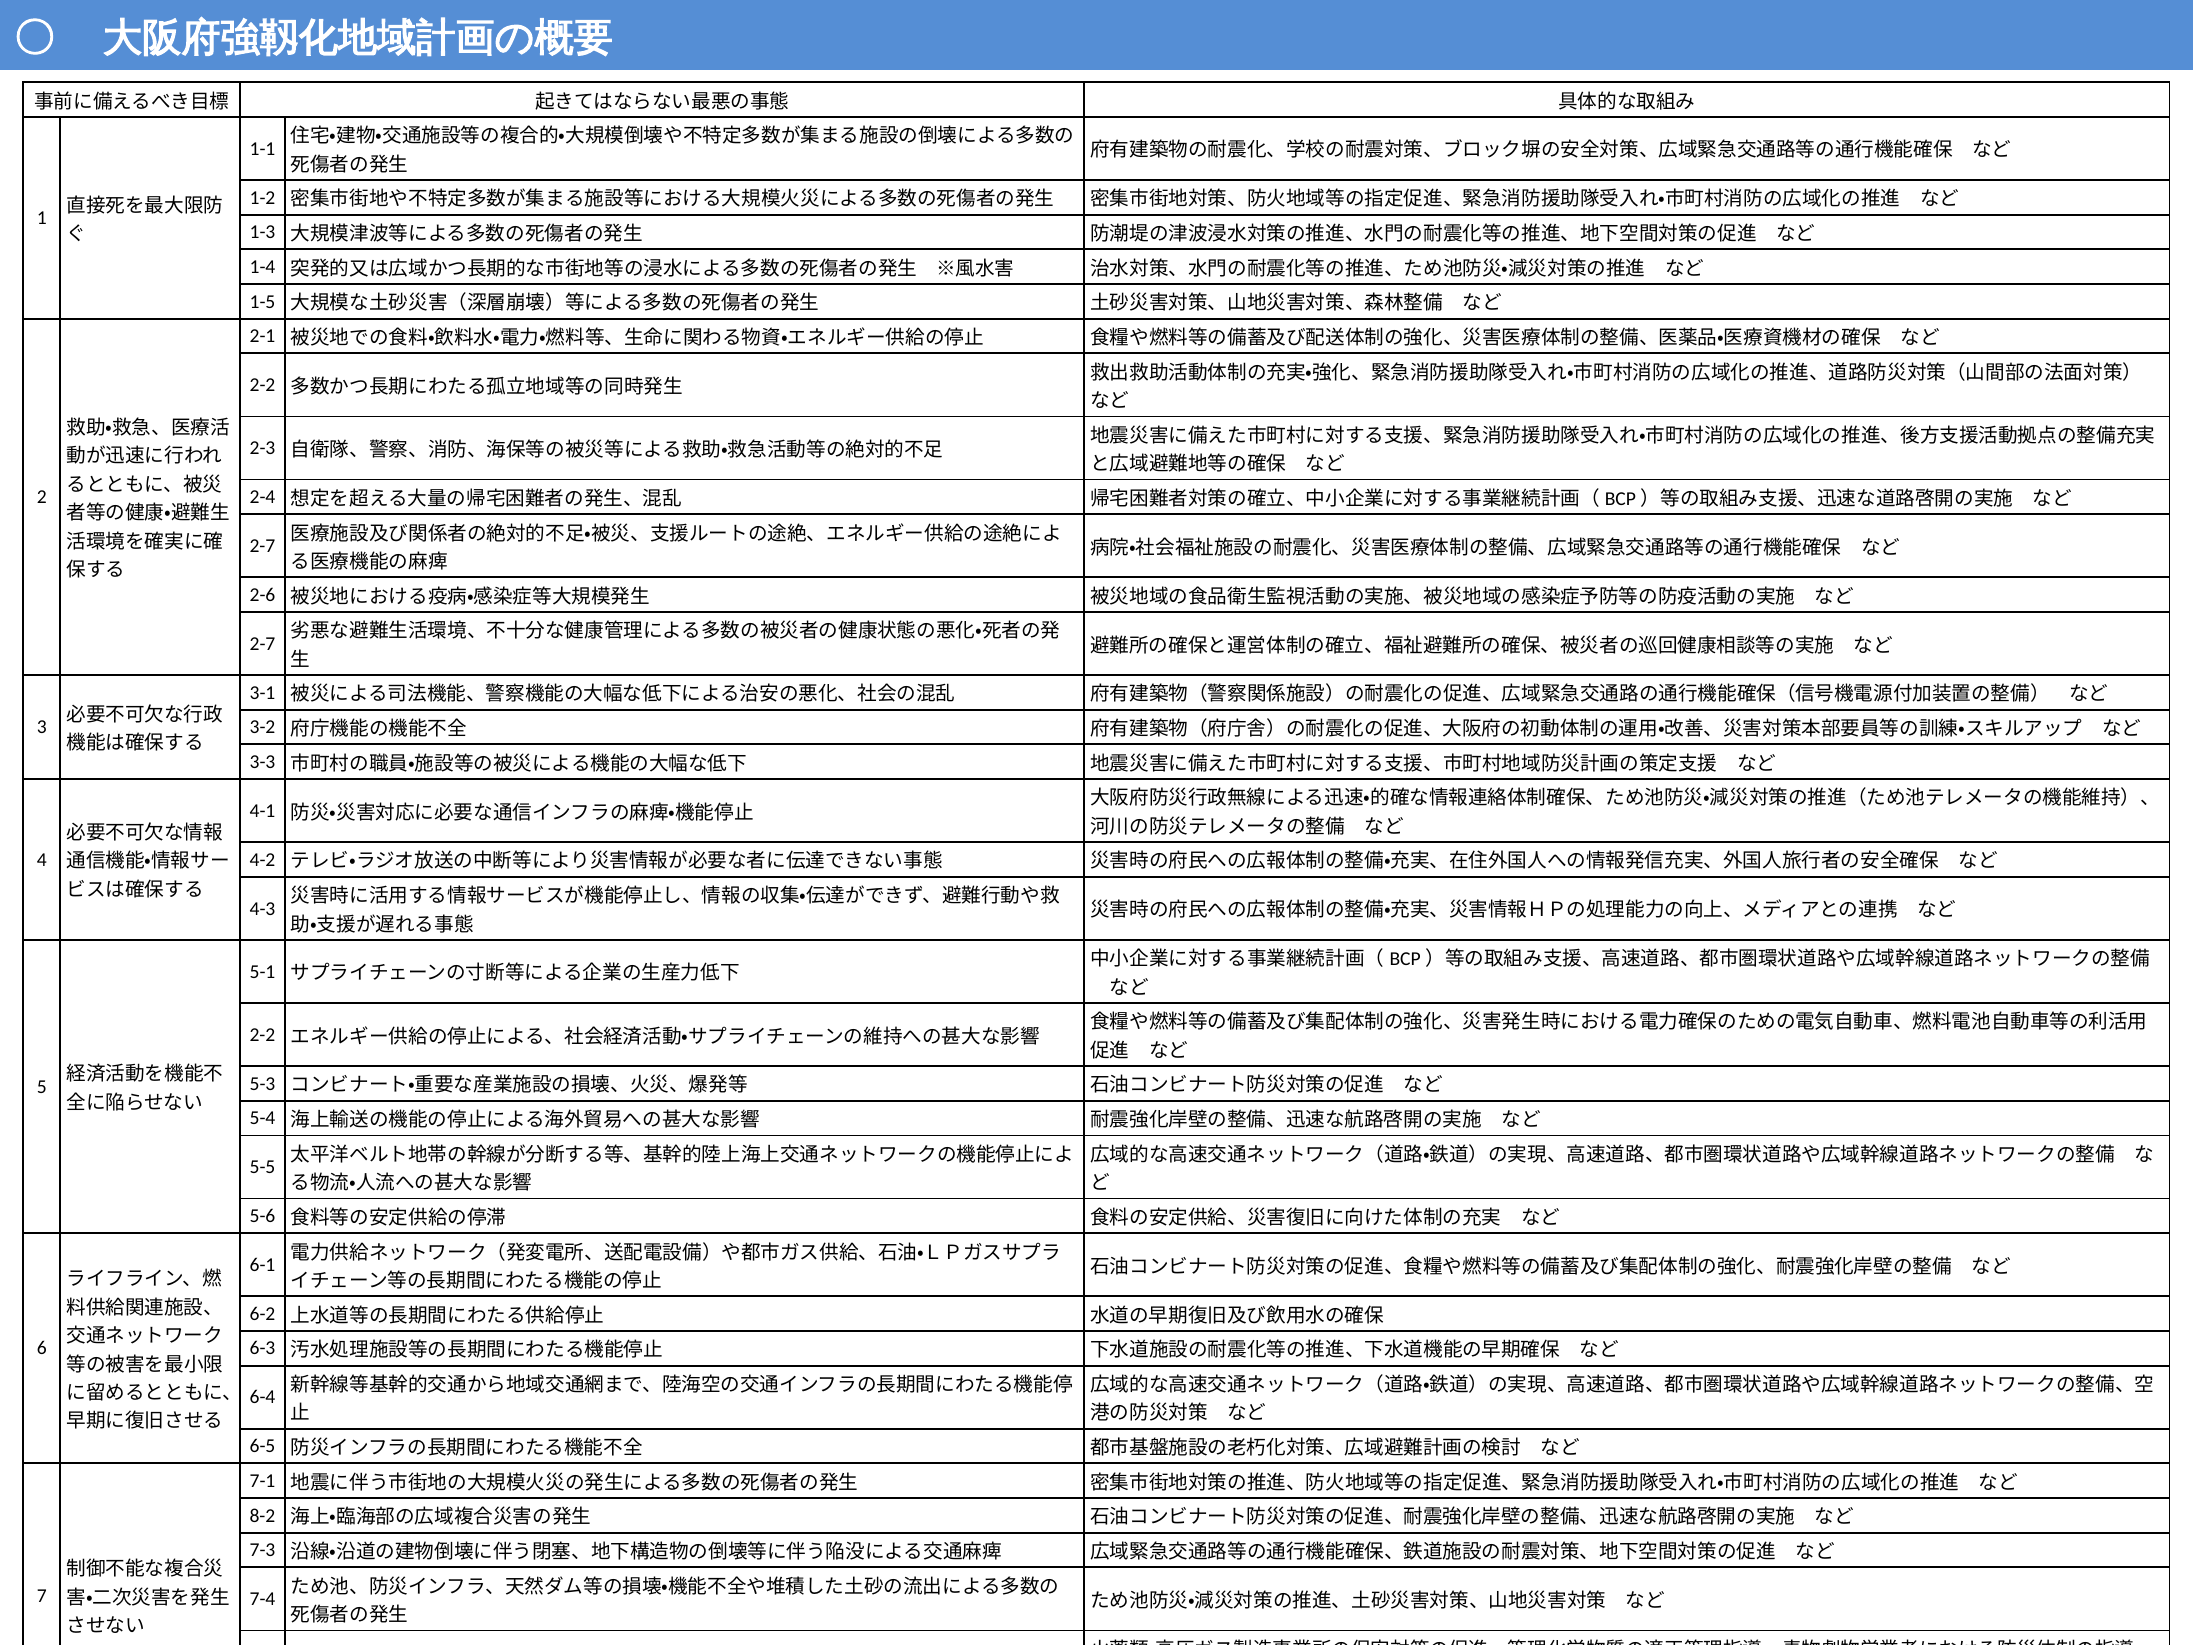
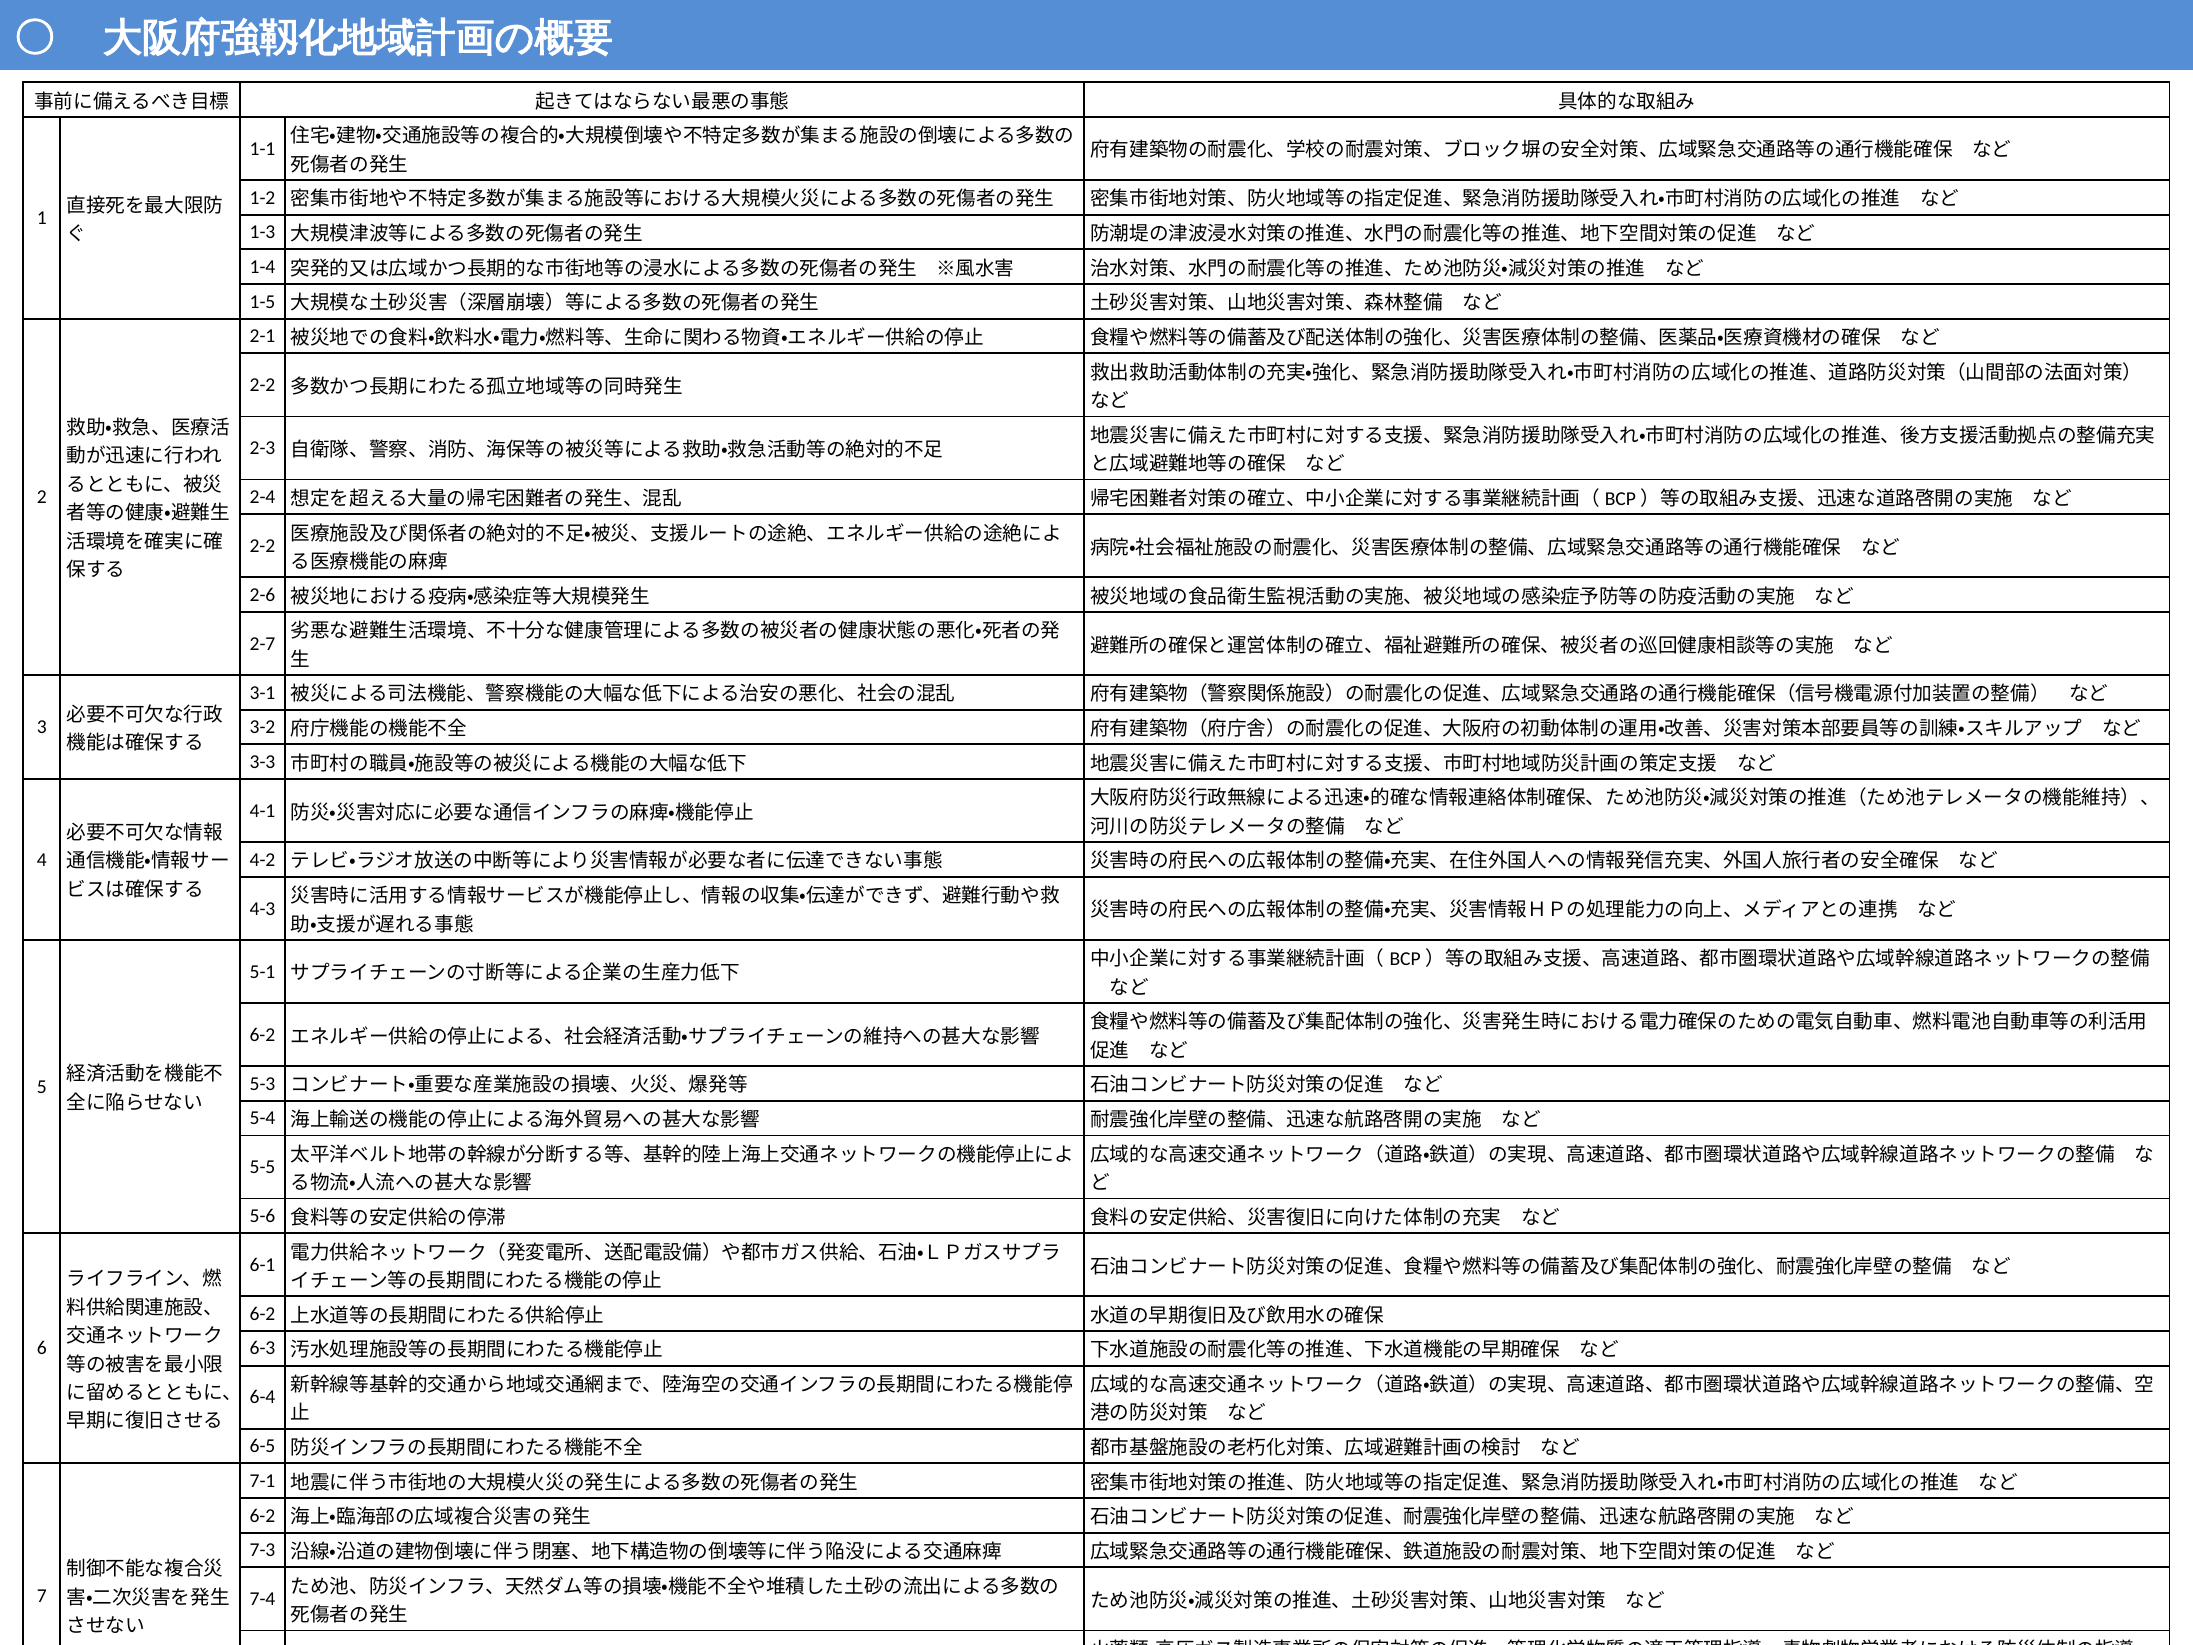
2-7: 2-7 -> 2-2 (262, 546)
2-2: 2-2 -> 6-2 (262, 1035)
8-2: 8-2 -> 6-2 (262, 1515)
